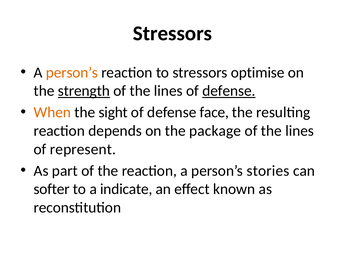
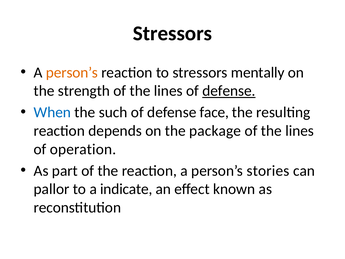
optimise: optimise -> mentally (258, 72)
strength underline: present -> none (84, 91)
When colour: orange -> blue (52, 112)
sight: sight -> such (113, 112)
represent: represent -> operation (83, 149)
softer: softer -> pallor (52, 189)
